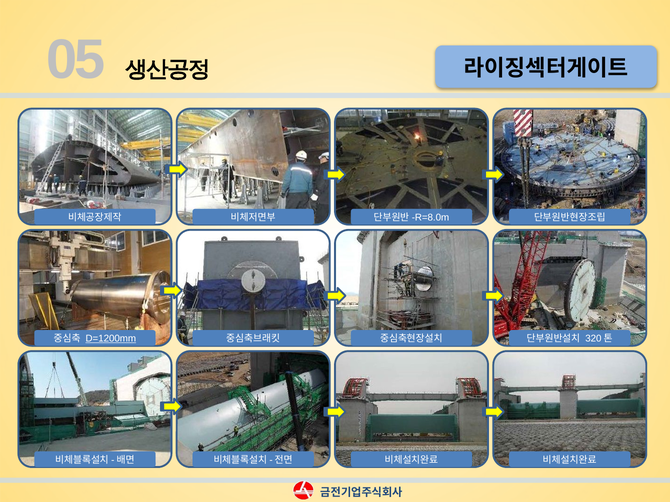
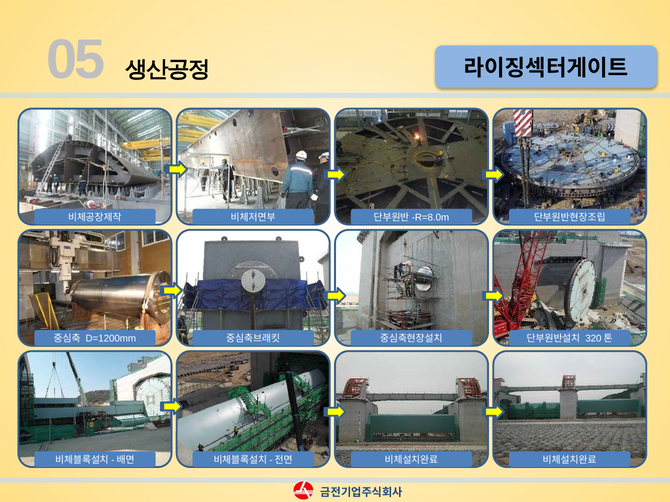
D=1200mm underline: present -> none (111, 339)
